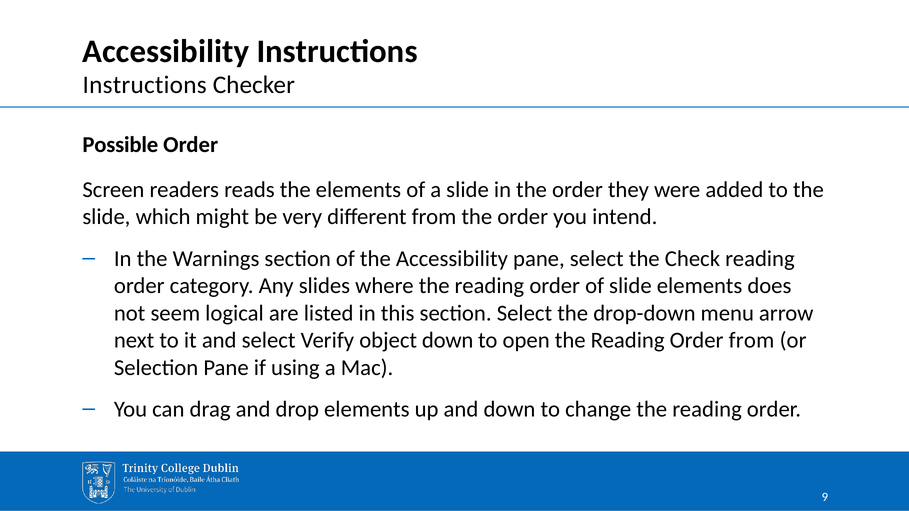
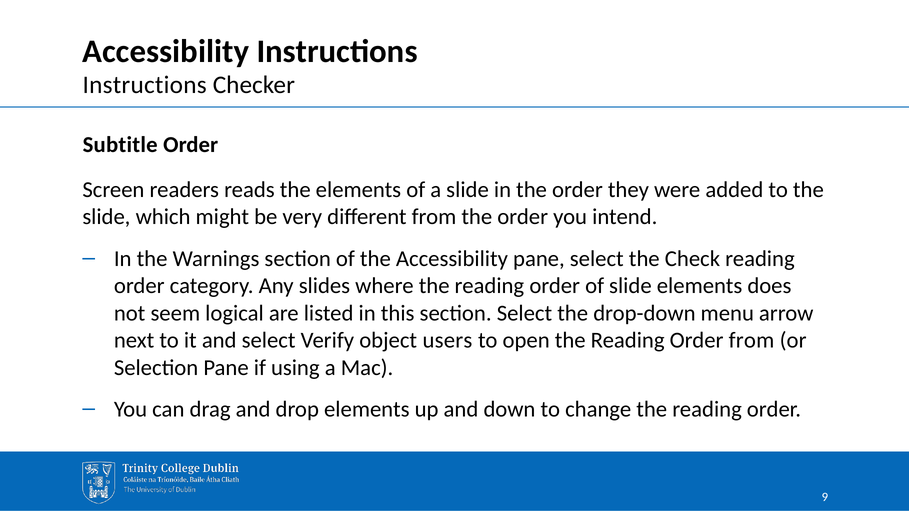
Possible: Possible -> Subtitle (120, 145)
object down: down -> users (447, 340)
